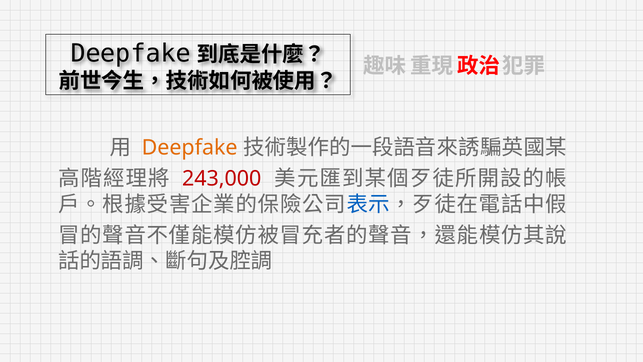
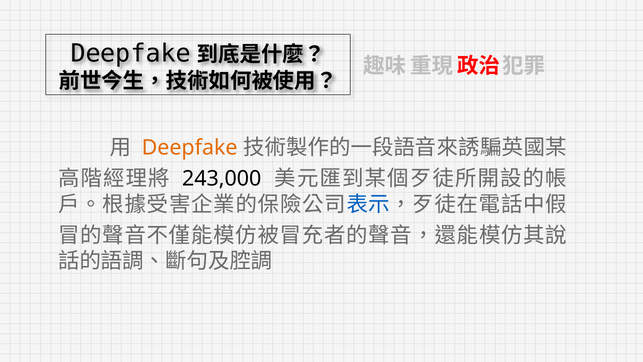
243,000 colour: red -> black (222, 179)
